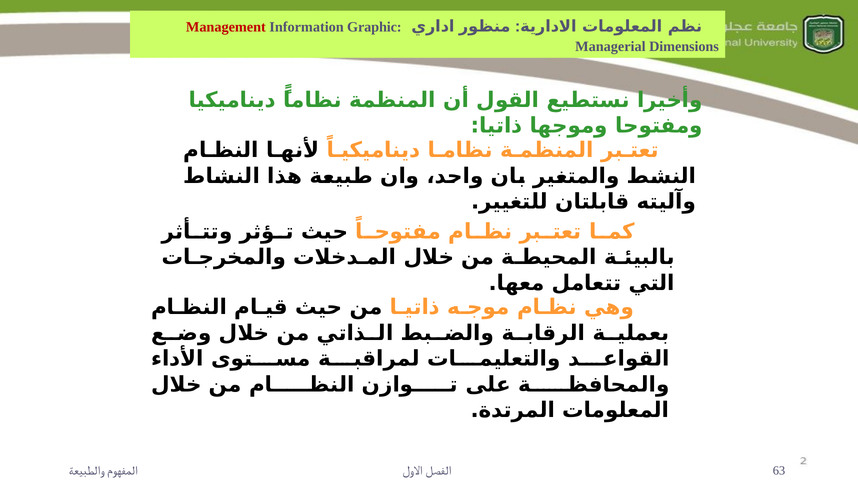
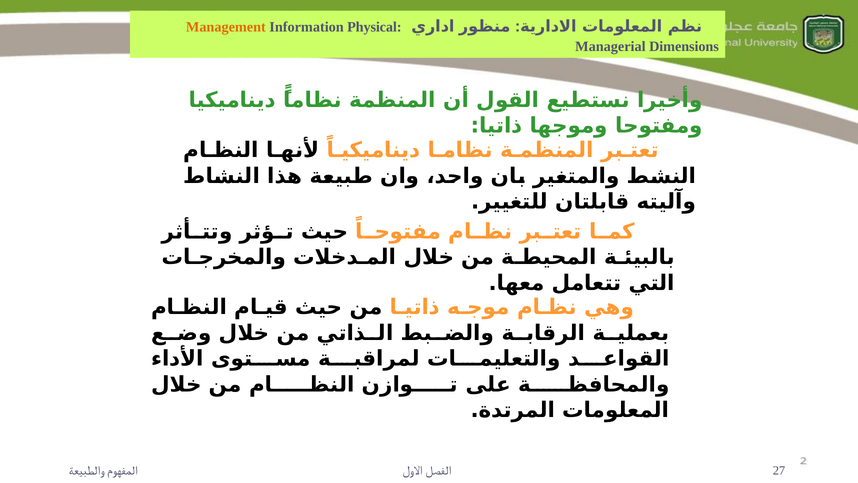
Management colour: red -> orange (226, 27)
Graphic: Graphic -> Physical (374, 27)
63: 63 -> 27 (779, 470)
